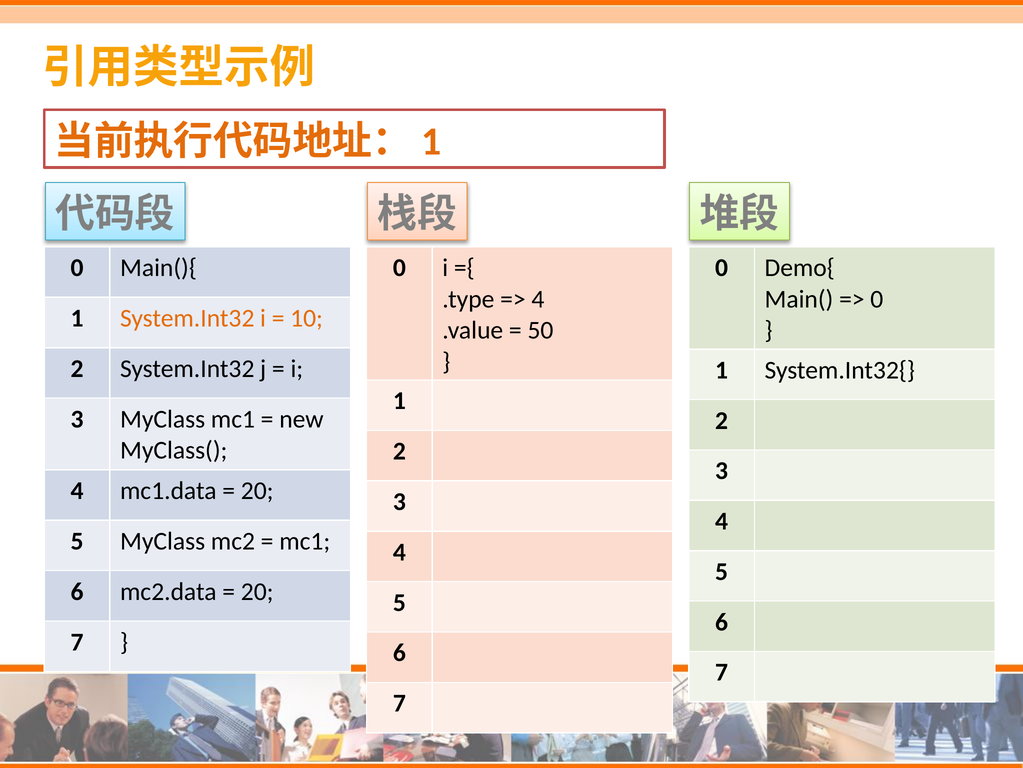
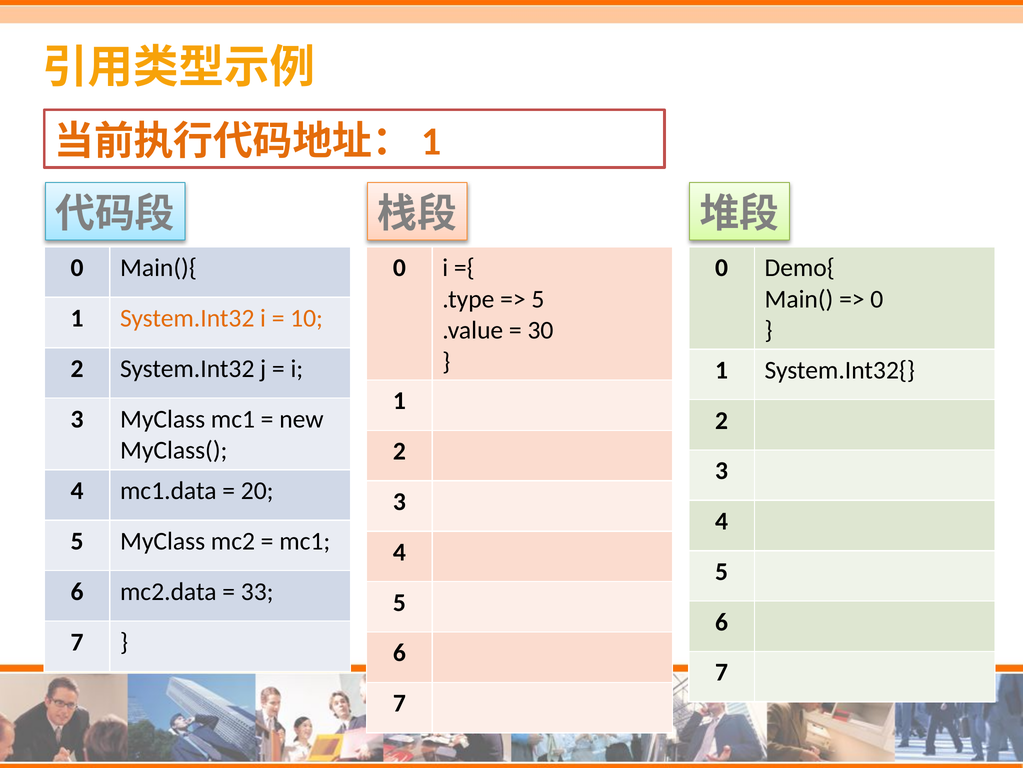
4: 4 -> 5 (538, 299)
50: 50 -> 30 (540, 330)
20: 20 -> 33 (257, 591)
